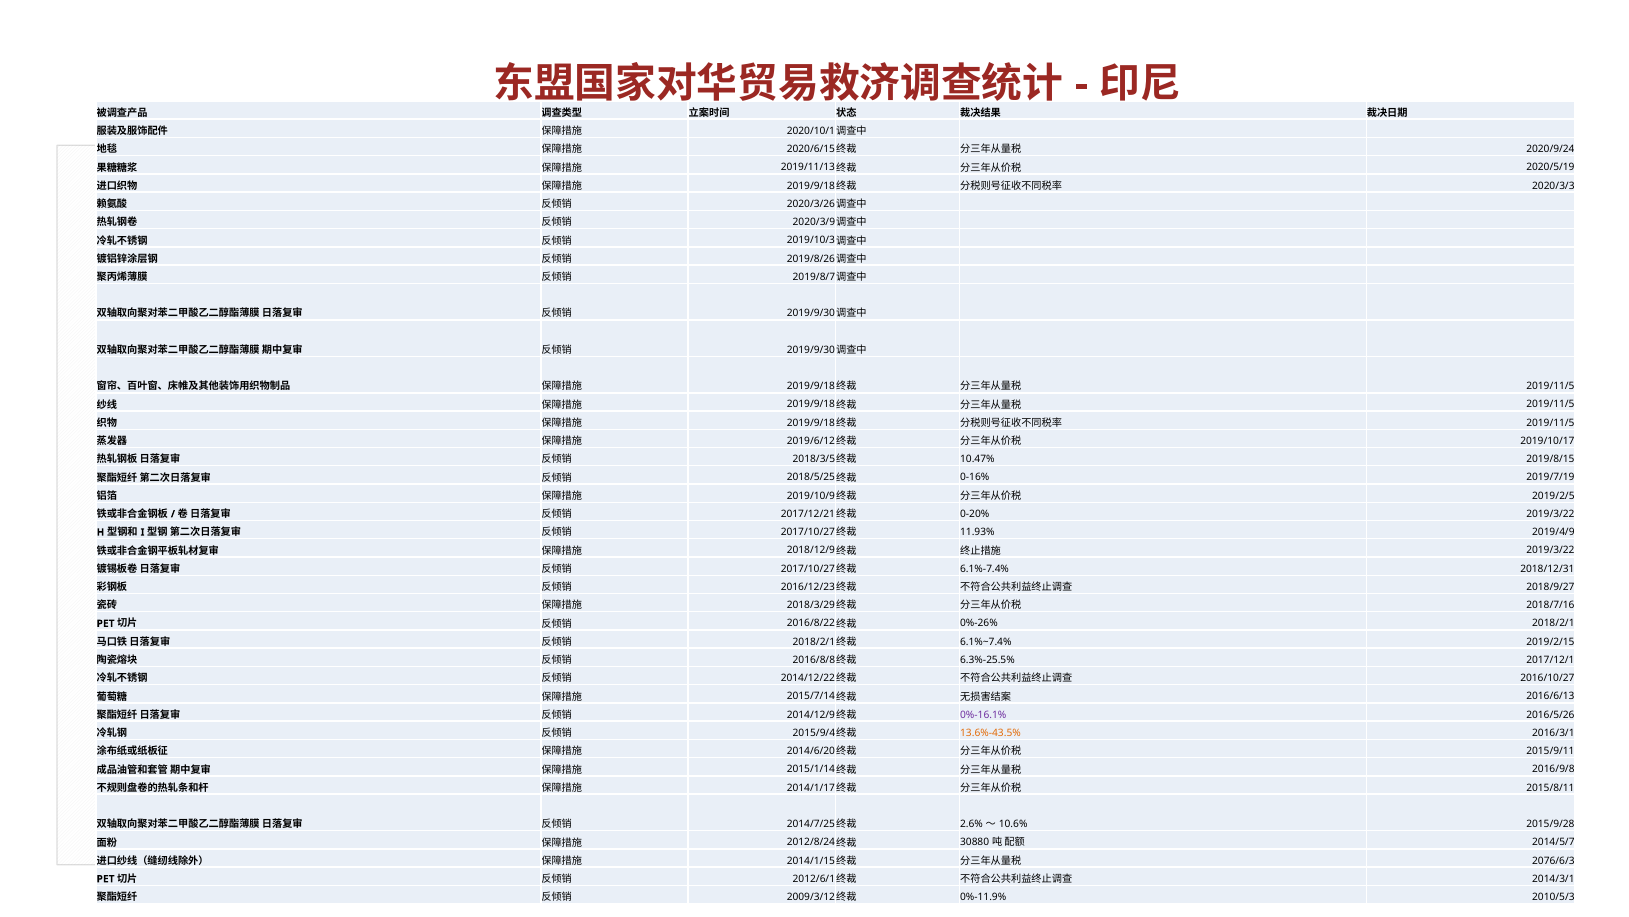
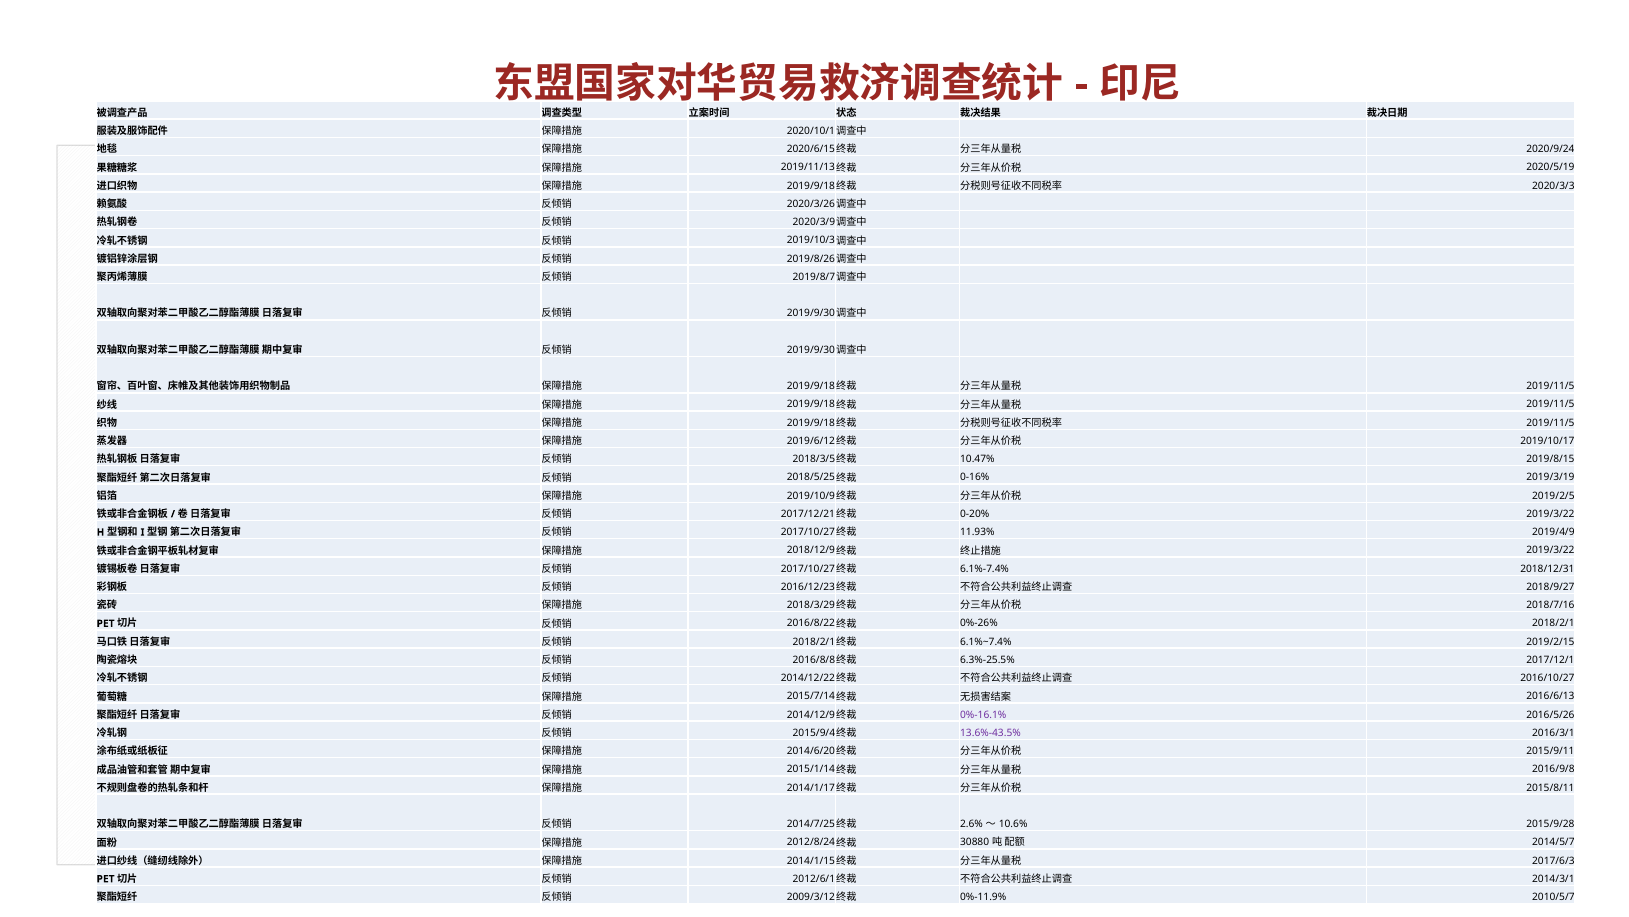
2019/7/19: 2019/7/19 -> 2019/3/19 (1550, 477)
13.6%-43.5% colour: orange -> purple (990, 732)
2076/6/3: 2076/6/3 -> 2017/6/3 (1553, 860)
2010/5/3: 2010/5/3 -> 2010/5/7 (1553, 896)
